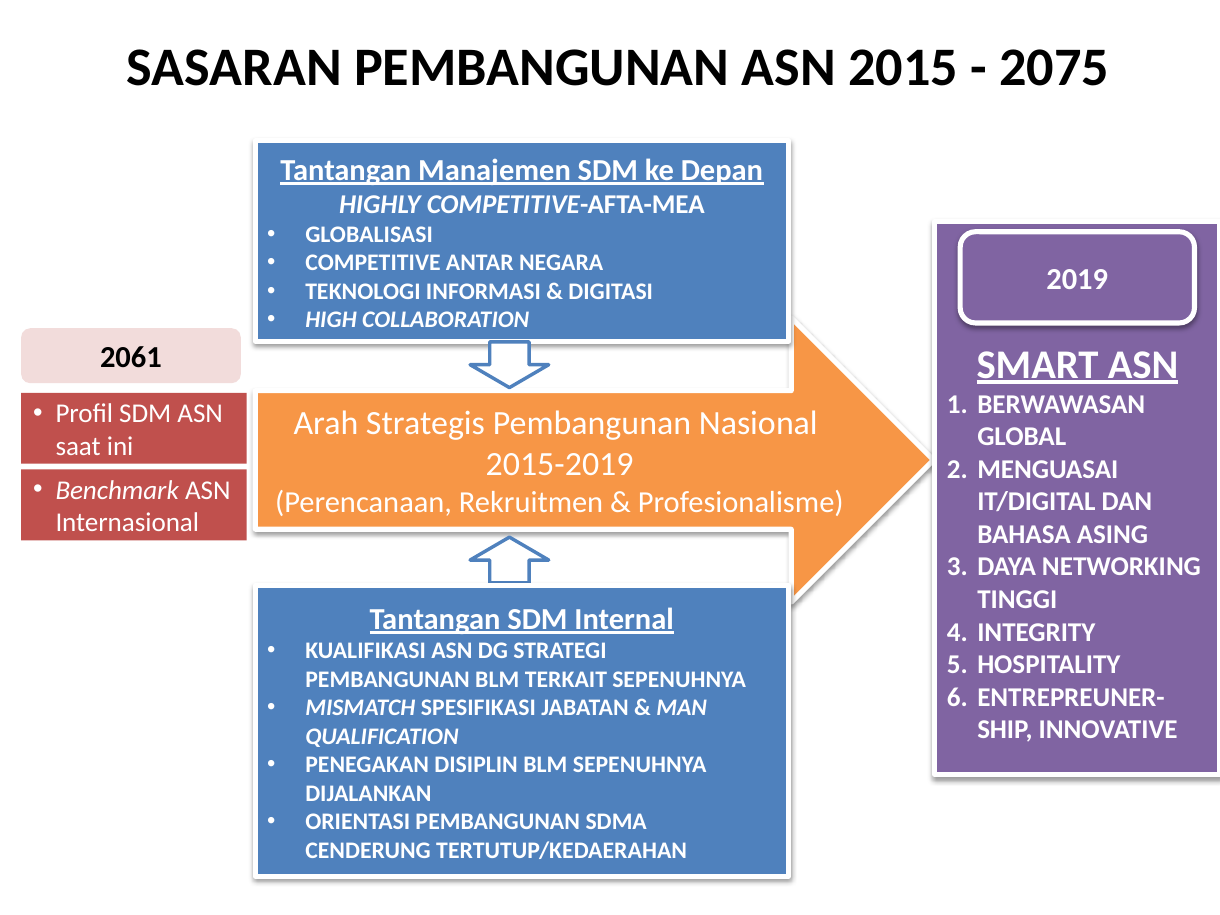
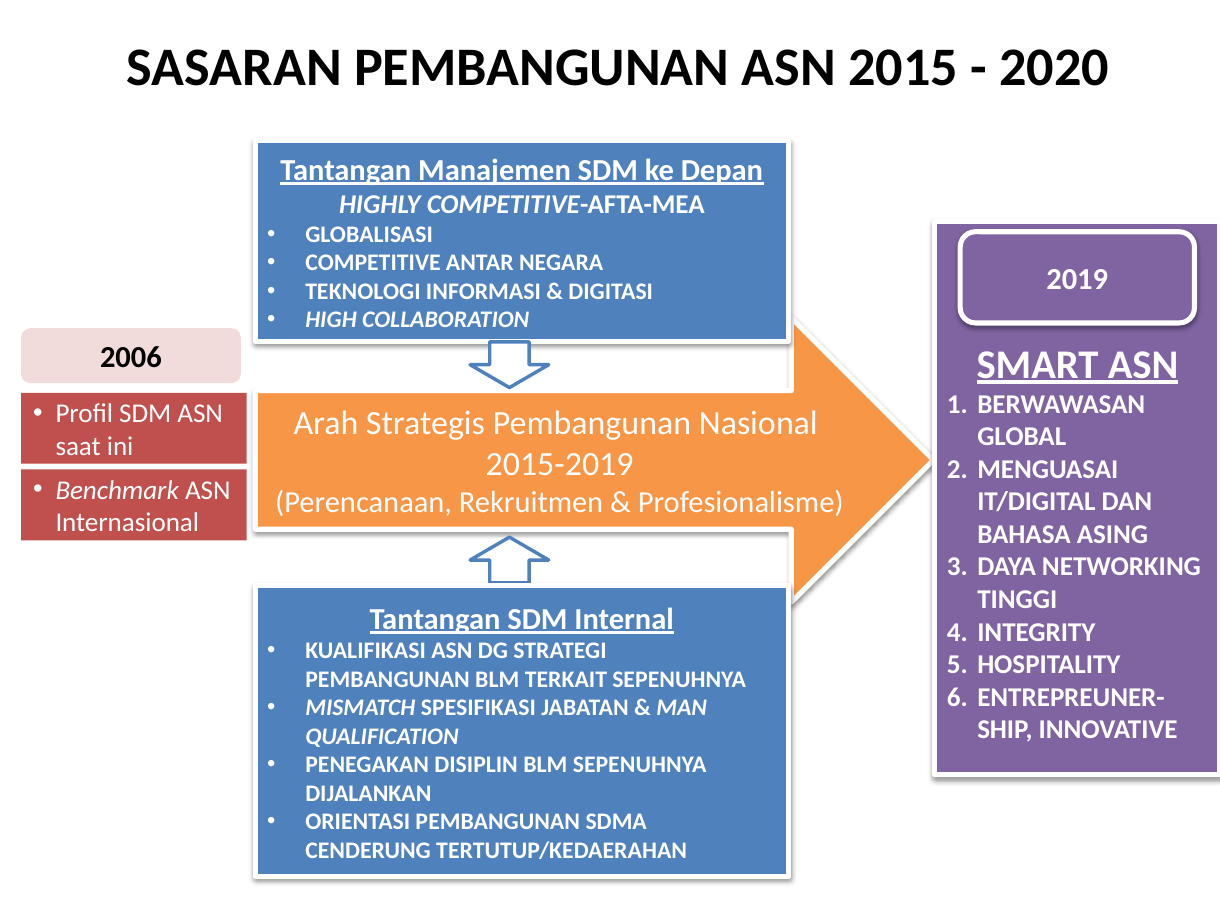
2075: 2075 -> 2020 (1054, 68)
2061: 2061 -> 2006 (131, 358)
